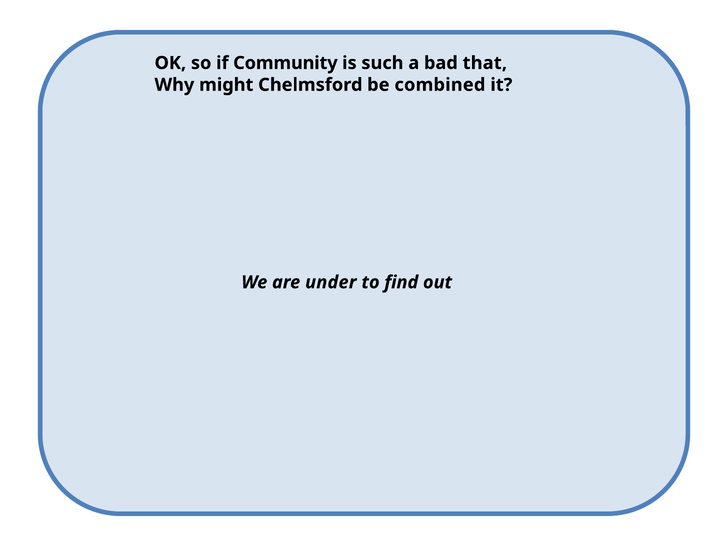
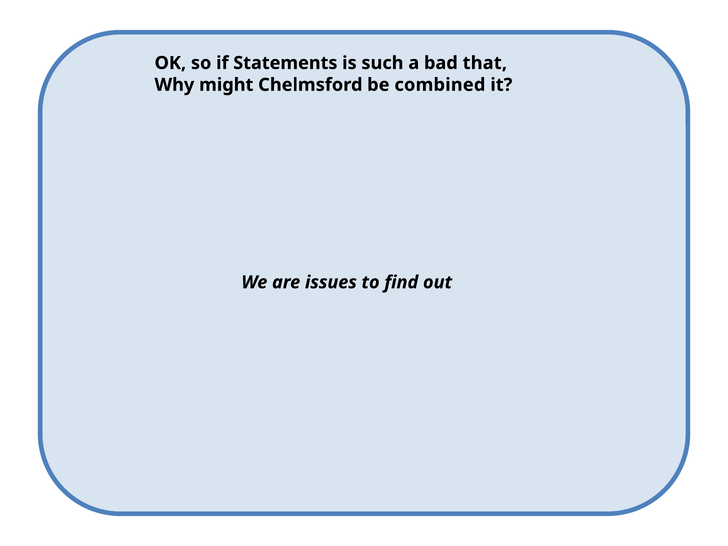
Community: Community -> Statements (285, 63)
under: under -> issues (331, 282)
